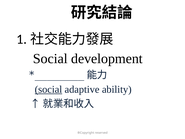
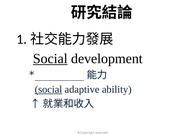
Social underline: none -> present (50, 59)
